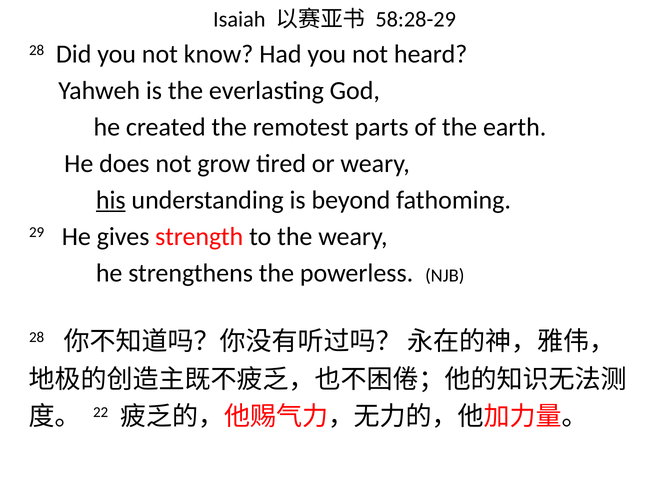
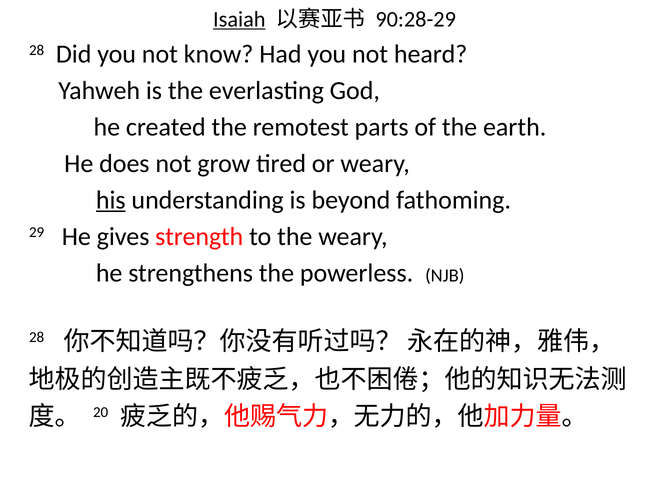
Isaiah underline: none -> present (239, 19)
58:28-29: 58:28-29 -> 90:28-29 (416, 19)
22: 22 -> 20 (101, 412)
